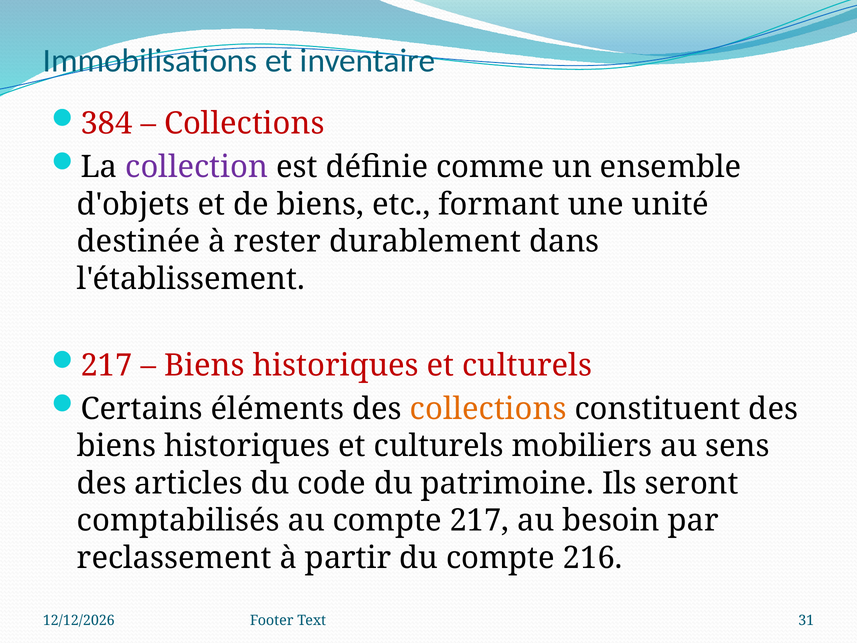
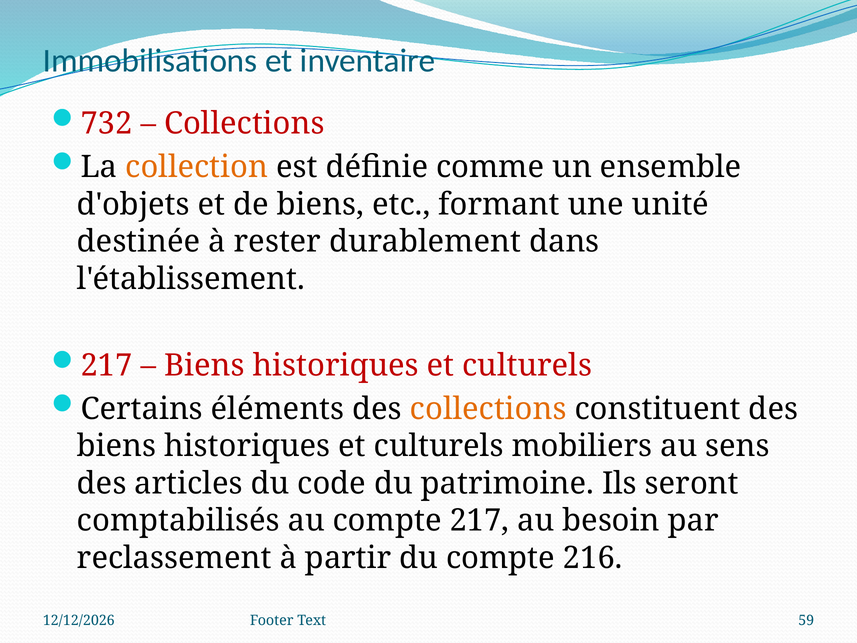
384: 384 -> 732 (107, 124)
collection colour: purple -> orange (197, 167)
31: 31 -> 59 (806, 620)
